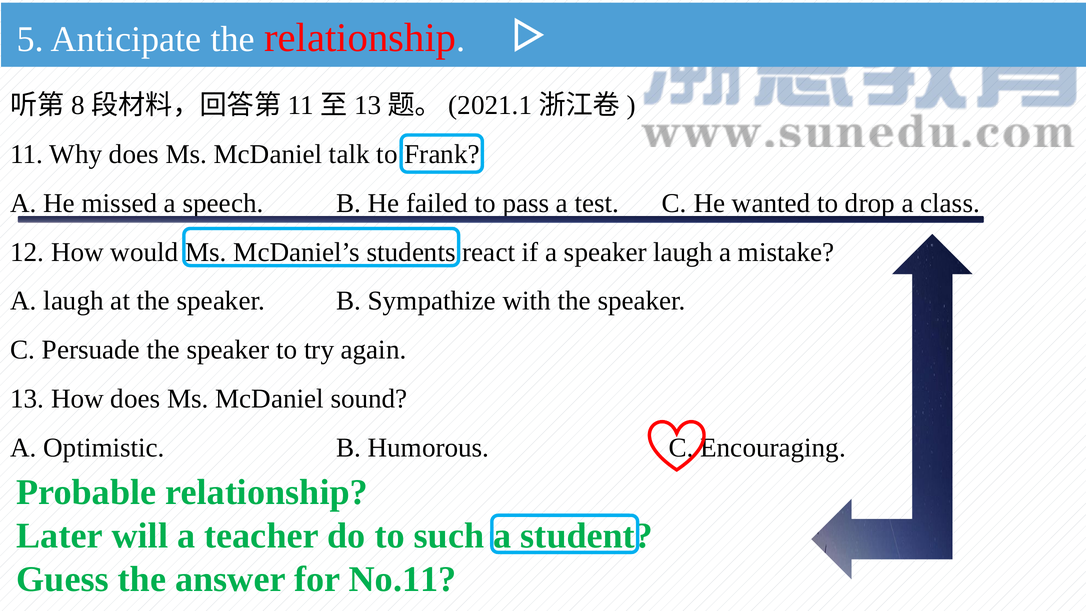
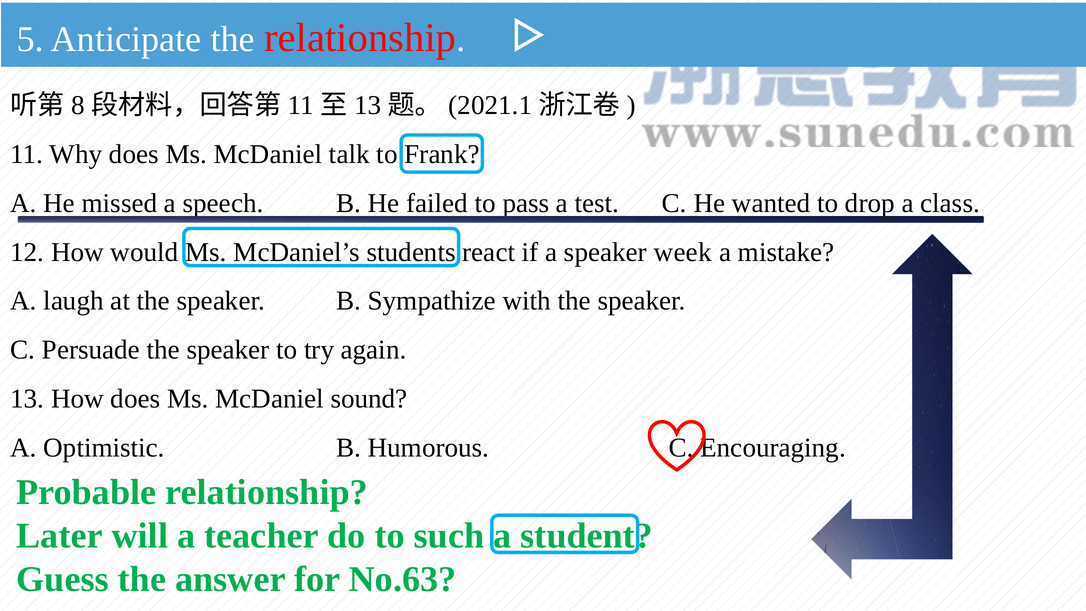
speaker laugh: laugh -> week (683, 252)
No.11: No.11 -> No.63 (403, 579)
